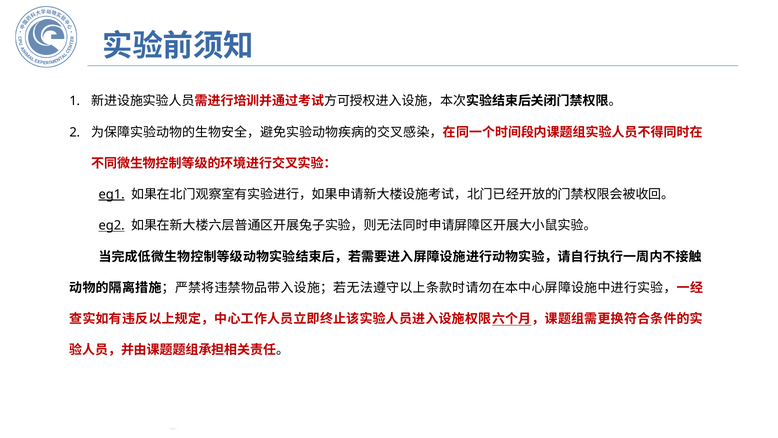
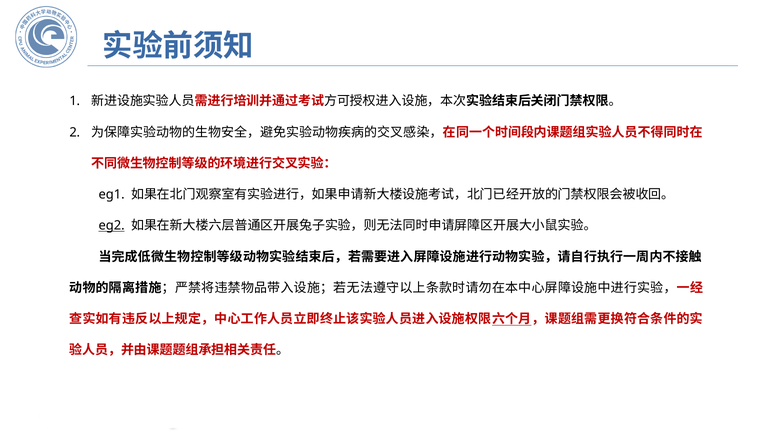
eg1 underline: present -> none (112, 194)
